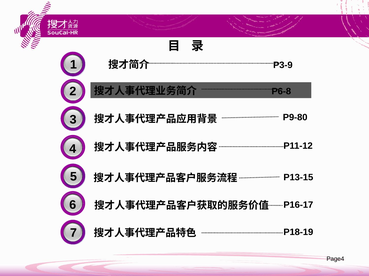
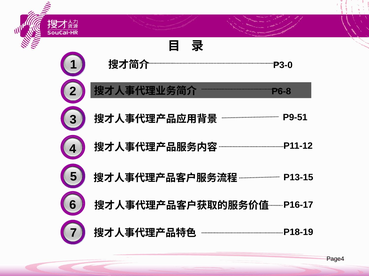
P3-9: P3-9 -> P3-0 (283, 65)
P9-80: P9-80 -> P9-51 (295, 118)
